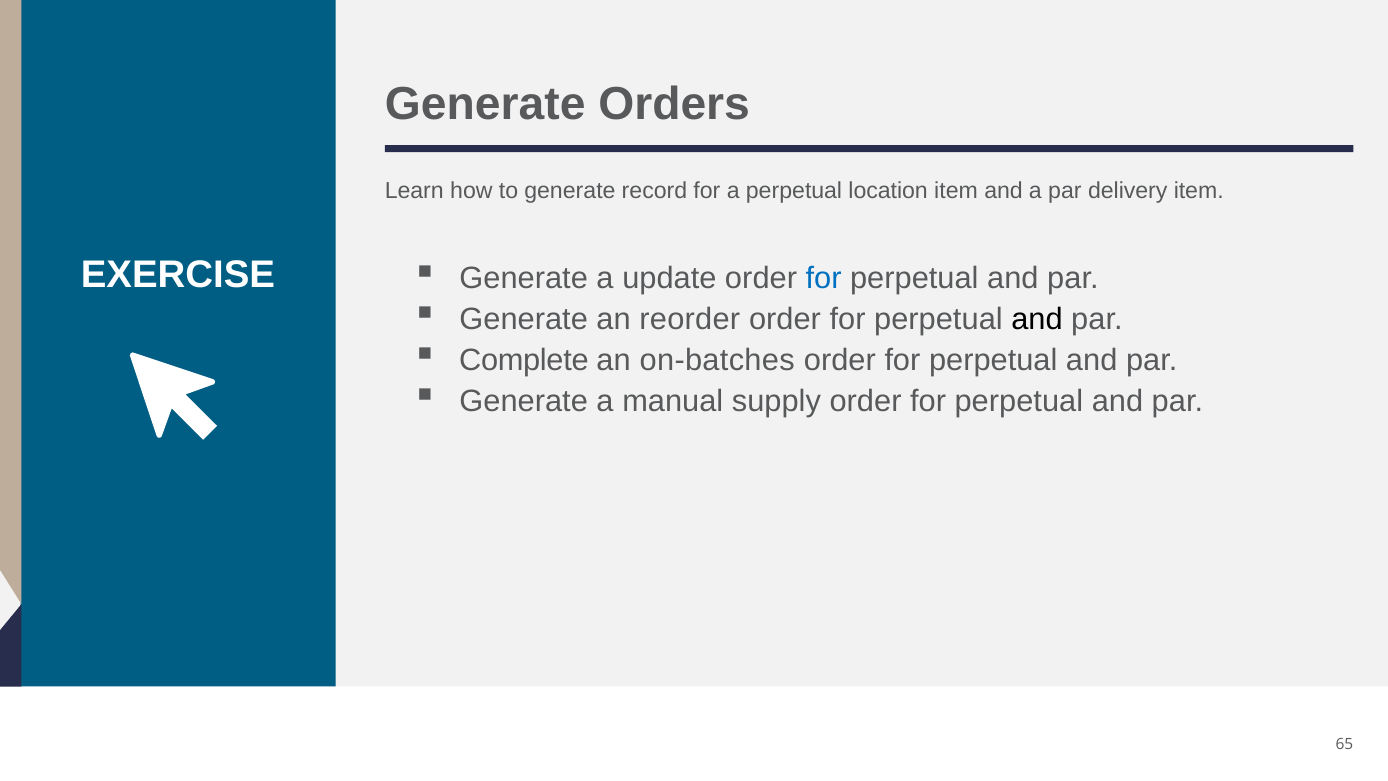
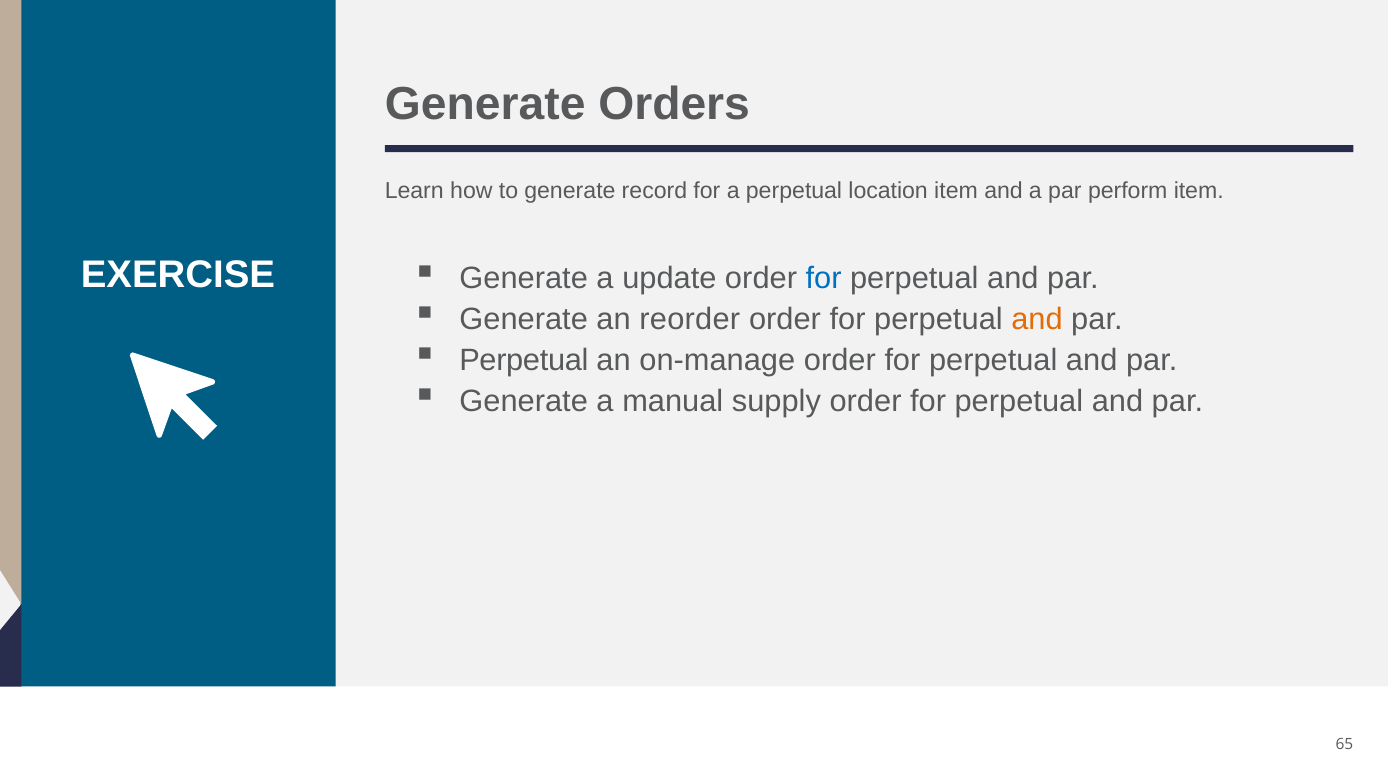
delivery: delivery -> perform (1128, 191)
and colour: black -> orange (1037, 319)
Complete: Complete -> Perpetual (524, 360)
on-batches: on-batches -> on-manage (717, 360)
